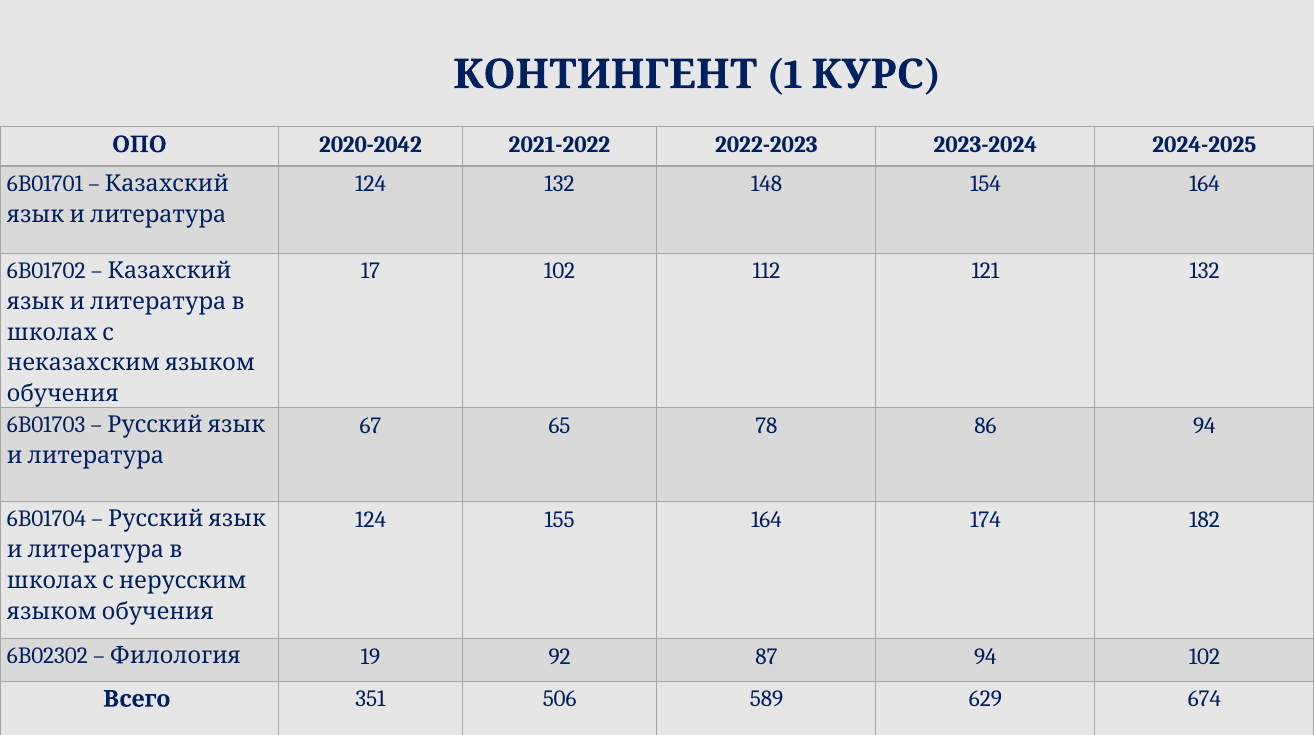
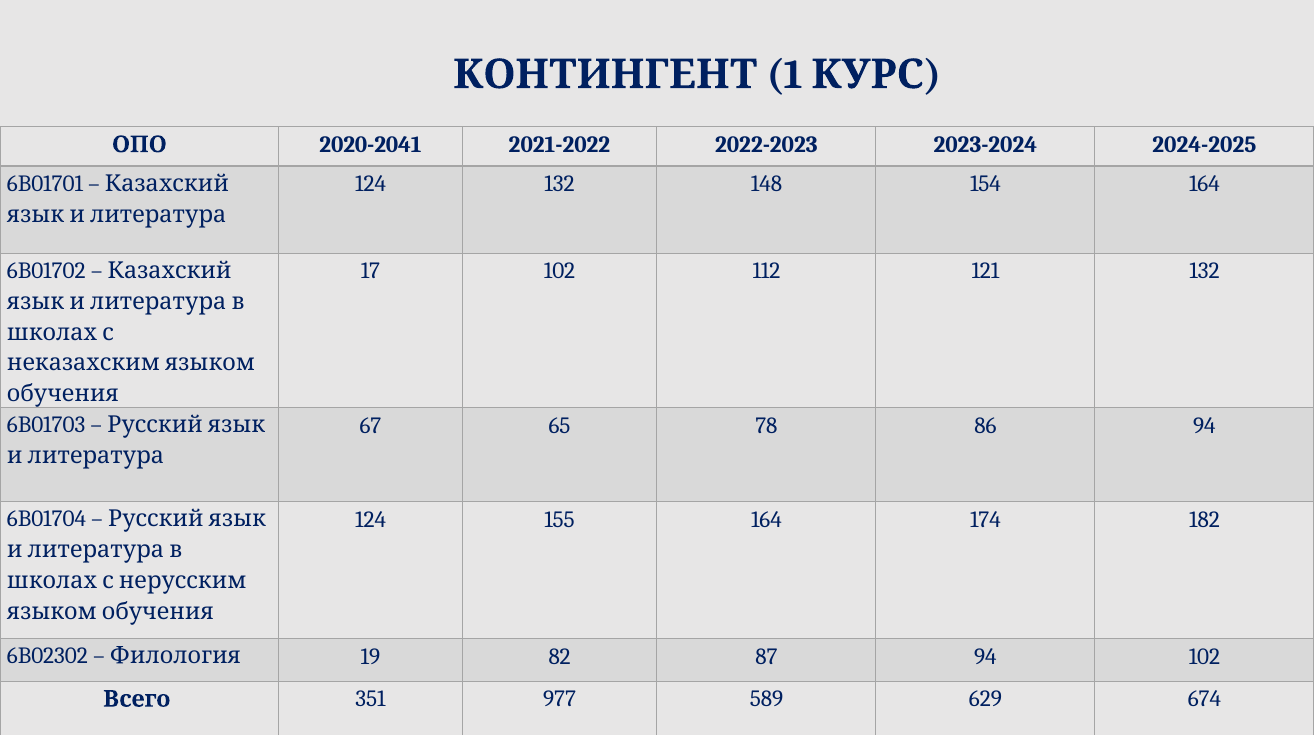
2020-2042: 2020-2042 -> 2020-2041 (370, 144)
92: 92 -> 82 (560, 656)
506: 506 -> 977 (560, 699)
